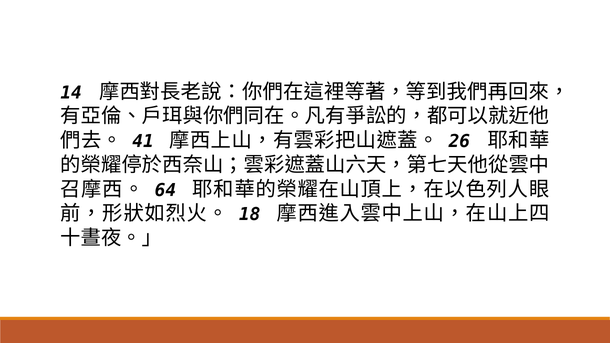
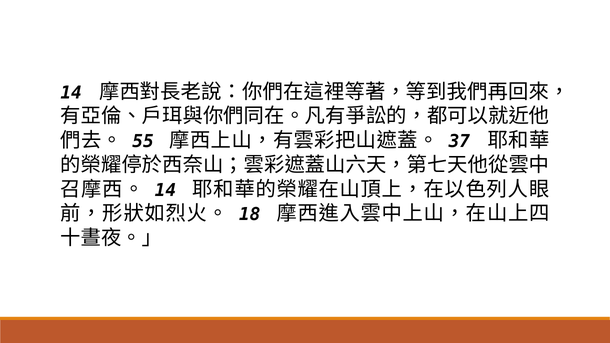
41: 41 -> 55 (143, 141)
26: 26 -> 37 (459, 141)
64: 64 -> 14 (165, 190)
